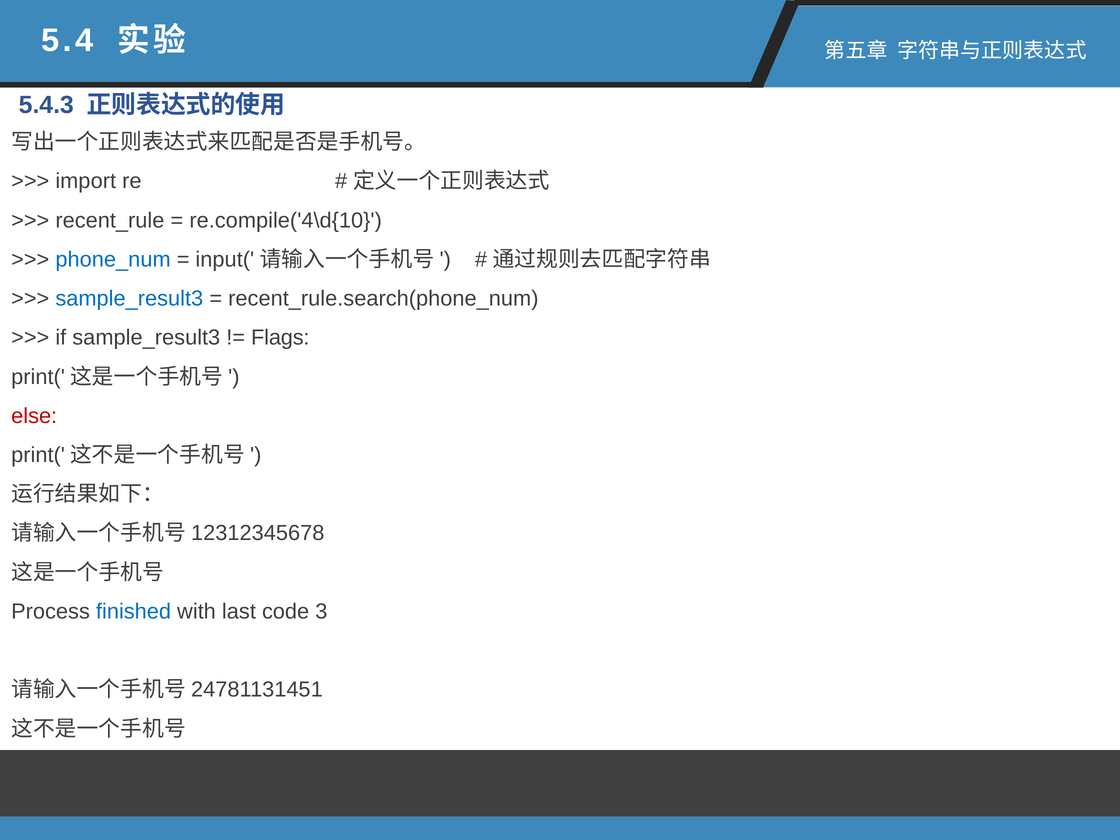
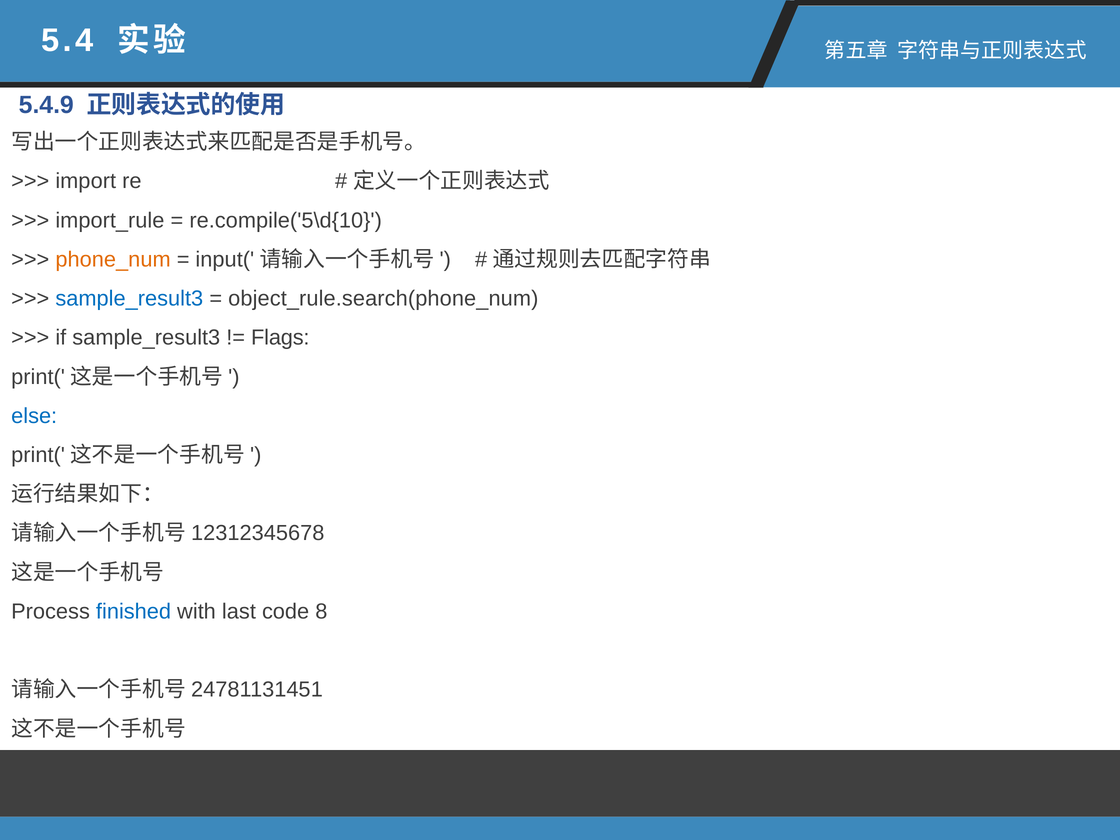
5.4.3: 5.4.3 -> 5.4.9 (46, 105)
recent_rule: recent_rule -> import_rule (110, 220)
re.compile('4\d{10: re.compile('4\d{10 -> re.compile('5\d{10 (286, 220)
phone_num colour: blue -> orange (113, 259)
recent_rule.search(phone_num: recent_rule.search(phone_num -> object_rule.search(phone_num (383, 299)
else colour: red -> blue (34, 416)
3: 3 -> 8 (321, 612)
